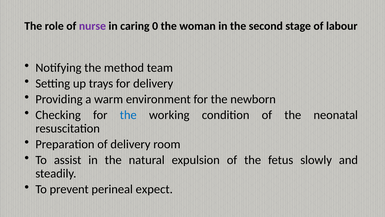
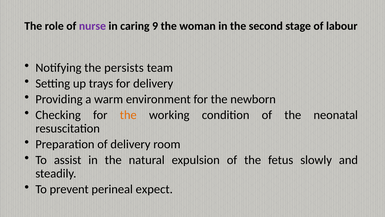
0: 0 -> 9 (155, 26)
method: method -> persists (124, 68)
the colour: blue -> orange (128, 115)
